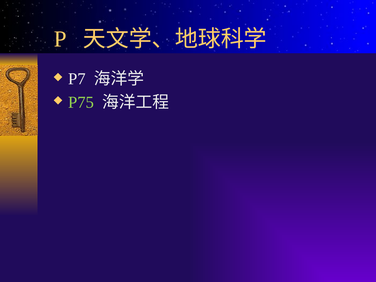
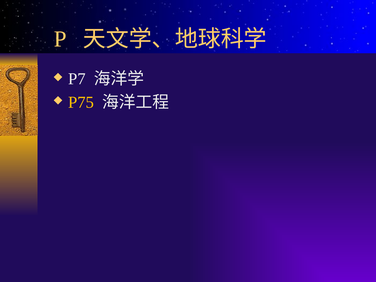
P75 colour: light green -> yellow (81, 102)
